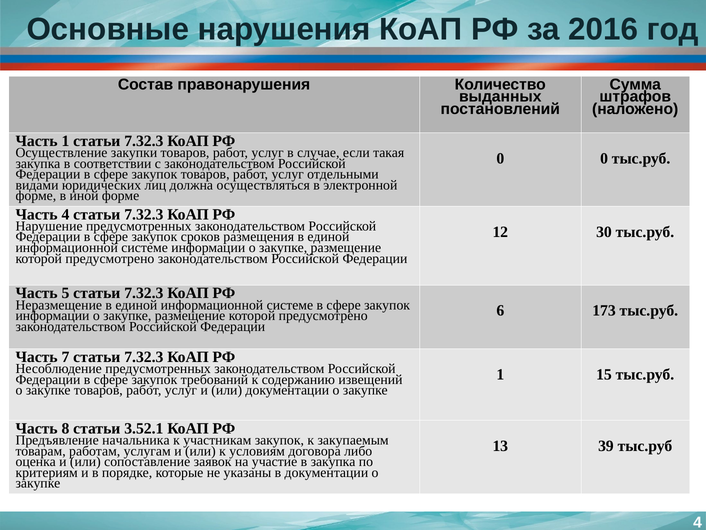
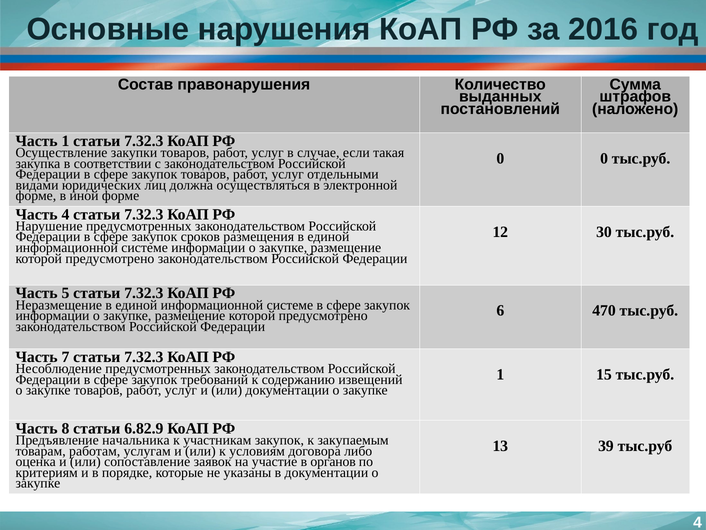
173: 173 -> 470 (604, 310)
3.52.1: 3.52.1 -> 6.82.9 (144, 428)
в закупка: закупка -> органов (333, 461)
